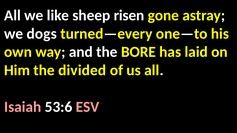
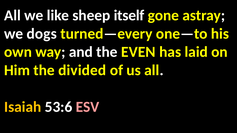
risen: risen -> itself (129, 15)
BORE: BORE -> EVEN (138, 52)
Isaiah colour: pink -> yellow (23, 107)
